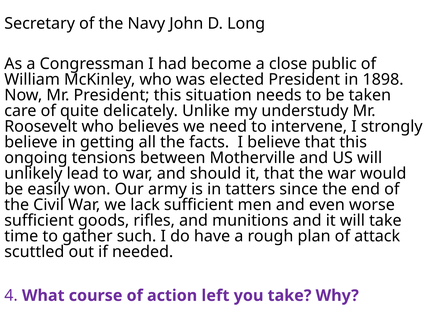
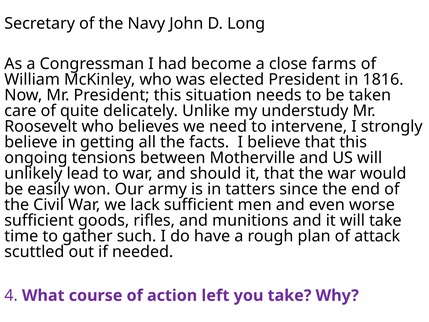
public: public -> farms (334, 64)
1898: 1898 -> 1816 (383, 79)
